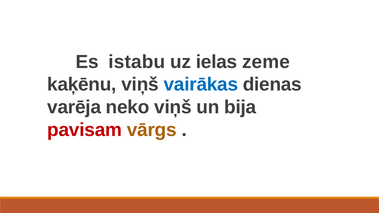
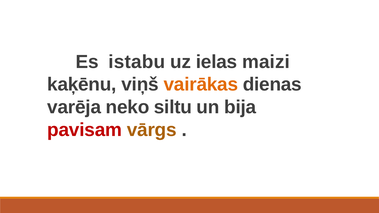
zeme: zeme -> maizi (266, 62)
vairākas colour: blue -> orange (201, 85)
neko viņš: viņš -> siltu (173, 107)
